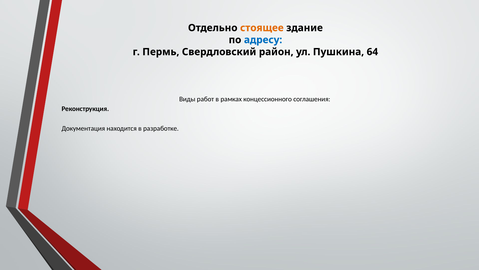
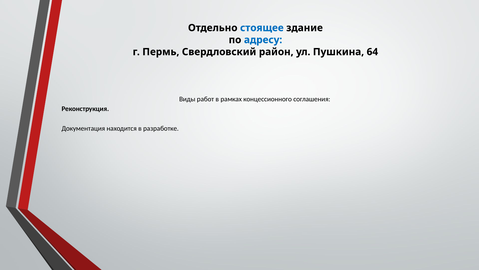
стоящее colour: orange -> blue (262, 28)
